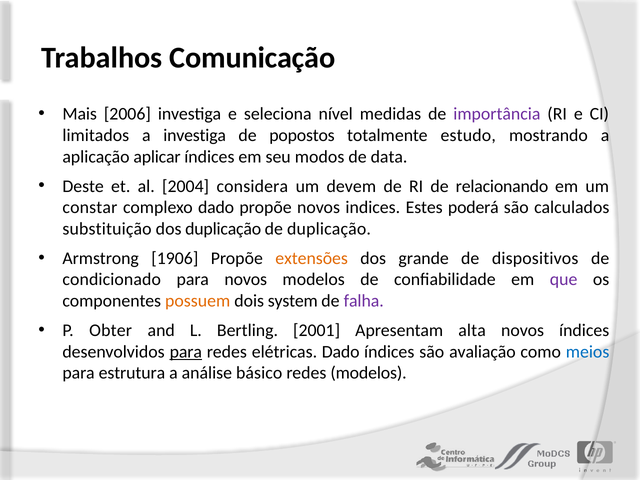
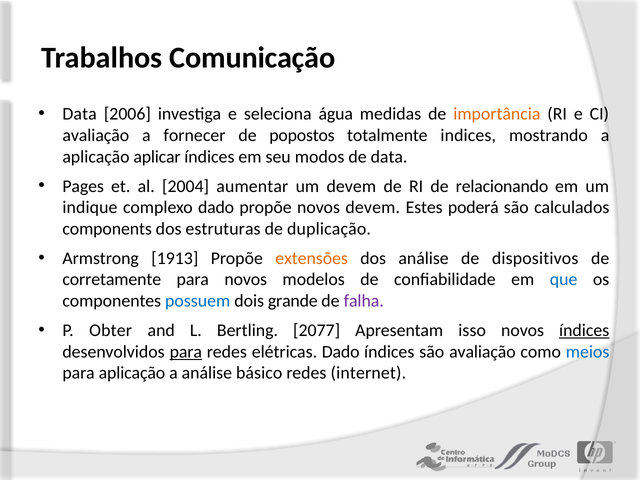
Mais: Mais -> Data (80, 114)
nível: nível -> água (336, 114)
importância colour: purple -> orange (497, 114)
limitados: limitados -> avaliação (96, 135)
a investiga: investiga -> fornecer (194, 135)
estudo: estudo -> indices (468, 135)
Deste: Deste -> Pages (83, 186)
considera: considera -> aumentar (252, 186)
constar: constar -> indique (90, 207)
novos indices: indices -> devem (373, 207)
substituição: substituição -> components (107, 229)
dos duplicação: duplicação -> estruturas (223, 229)
1906: 1906 -> 1913 (175, 258)
dos grande: grande -> análise (424, 258)
condicionado: condicionado -> corretamente (112, 280)
que colour: purple -> blue (564, 280)
possuem colour: orange -> blue (198, 301)
system: system -> grande (293, 301)
2001: 2001 -> 2077 (317, 330)
alta: alta -> isso (472, 330)
índices underline: none -> present (584, 330)
para estrutura: estrutura -> aplicação (132, 373)
redes modelos: modelos -> internet (368, 373)
